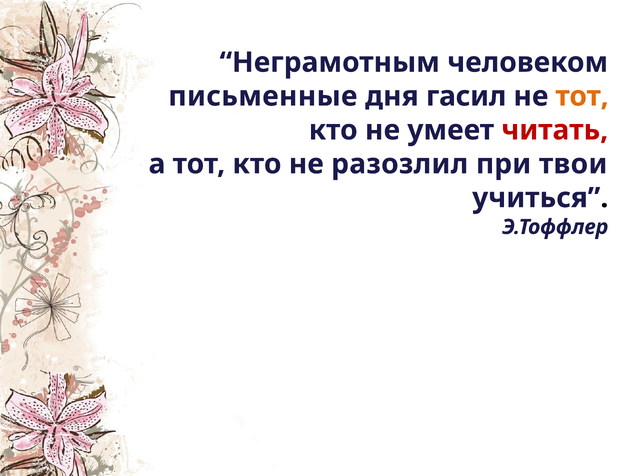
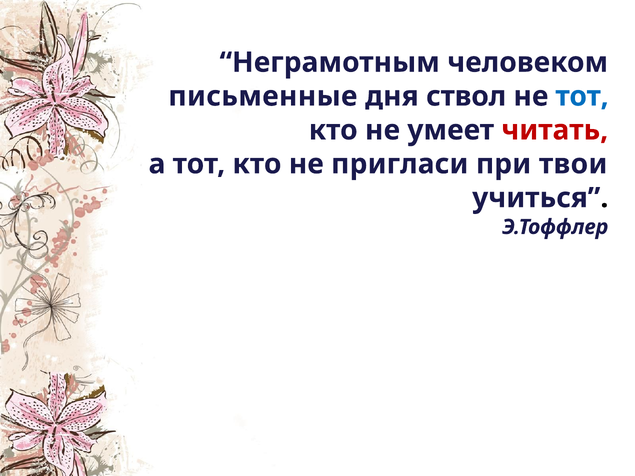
гасил: гасил -> ствол (466, 96)
тот colour: orange -> blue (582, 96)
разозлил: разозлил -> пригласи (400, 164)
